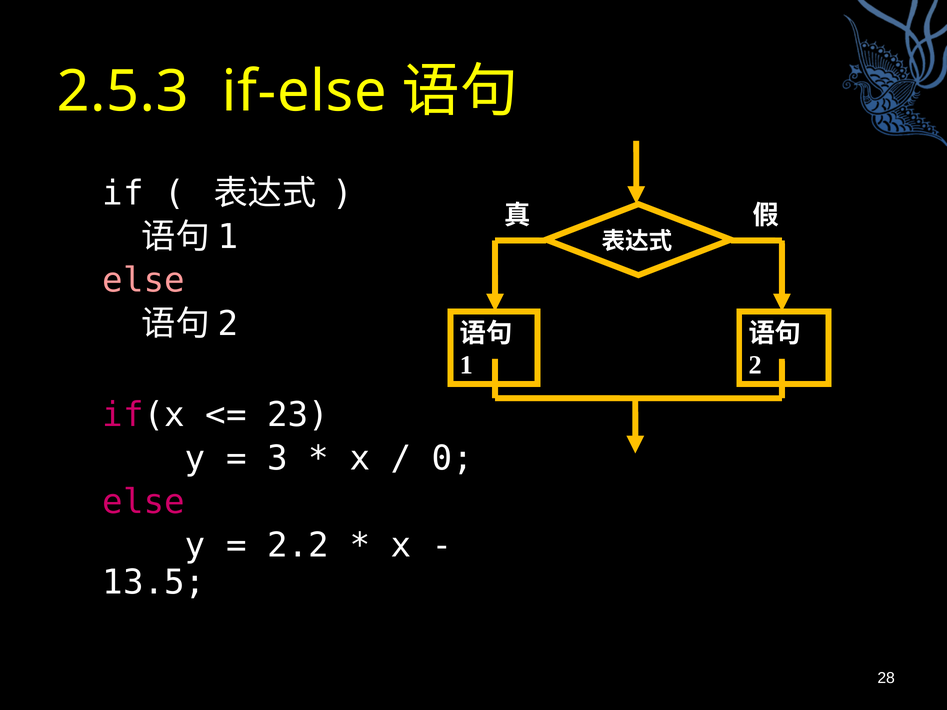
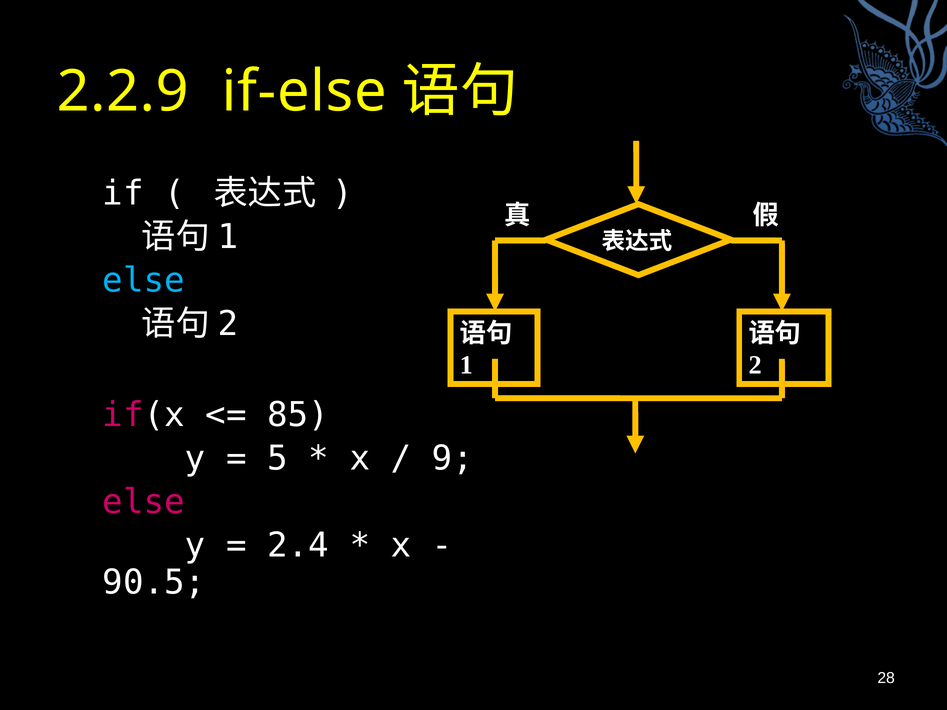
2.5.3: 2.5.3 -> 2.2.9 (123, 92)
else colour: pink -> light blue (144, 280)
23: 23 -> 85 (298, 415)
3: 3 -> 5 (278, 459)
0: 0 -> 9 (453, 459)
2.2: 2.2 -> 2.4 (298, 546)
13.5: 13.5 -> 90.5 (154, 583)
